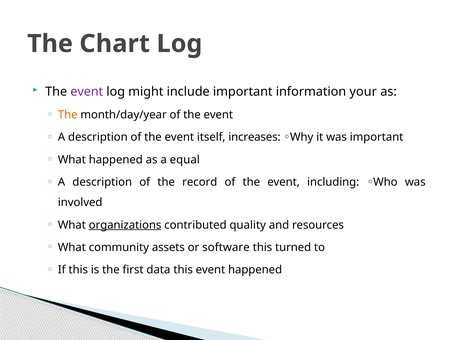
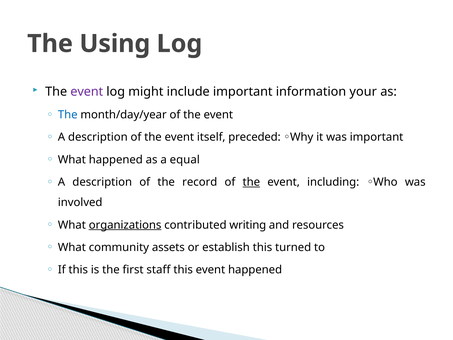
Chart: Chart -> Using (115, 44)
The colour: orange -> blue (68, 115)
increases: increases -> preceded (254, 137)
the underline: none -> present (251, 182)
quality: quality -> writing (248, 225)
software: software -> establish (226, 247)
data: data -> staff (158, 270)
